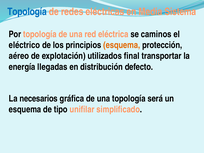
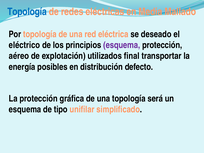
Sistema: Sistema -> Mallado (180, 12)
caminos: caminos -> deseado (156, 34)
esquema colour: orange -> purple (122, 45)
llegadas: llegadas -> posibles (52, 67)
La necesarios: necesarios -> protección (39, 99)
